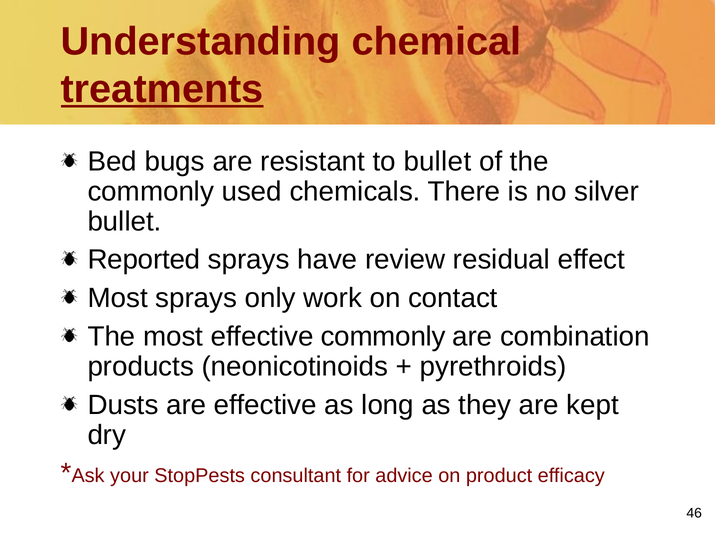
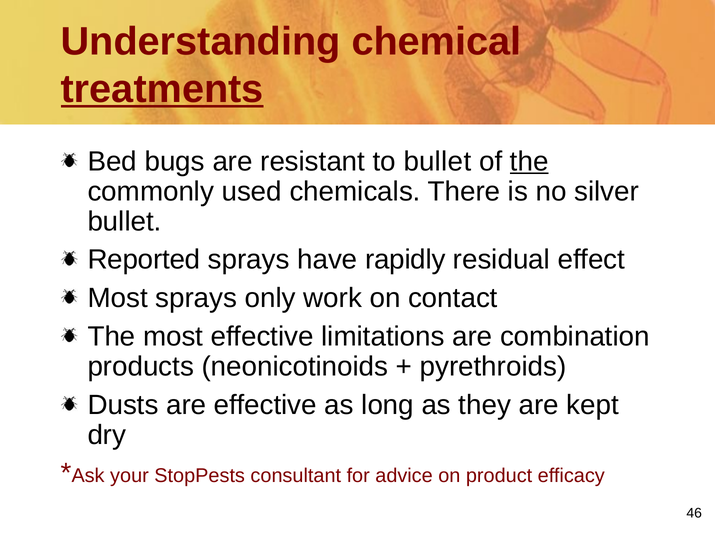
the underline: none -> present (529, 161)
review: review -> rapidly (405, 260)
effective commonly: commonly -> limitations (383, 337)
